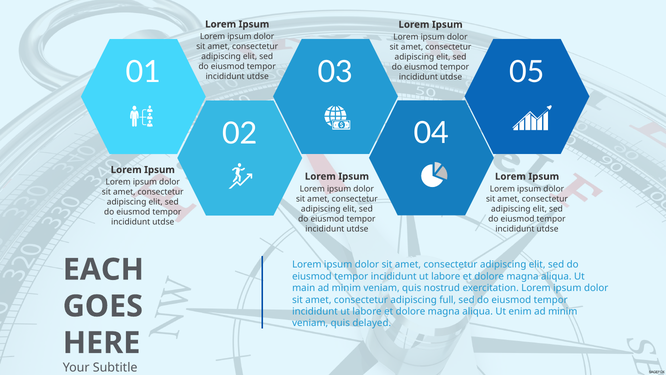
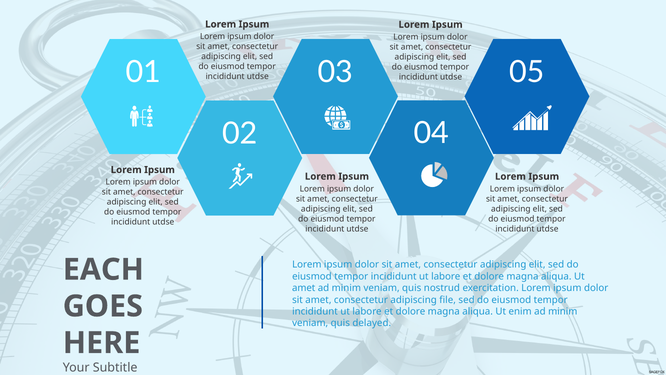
main: main -> amet (304, 288)
full: full -> file (448, 300)
